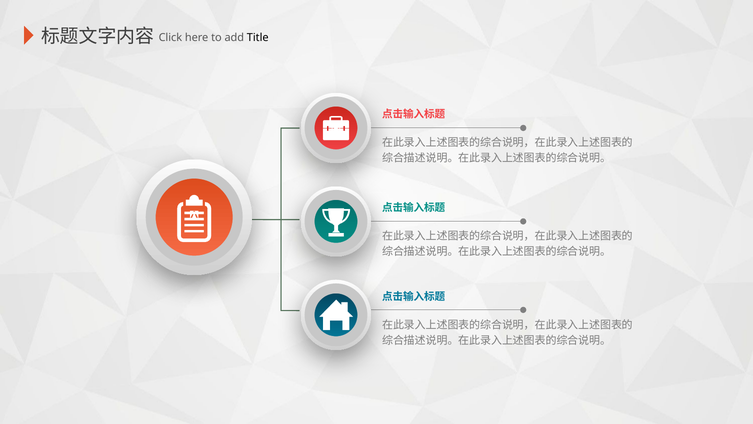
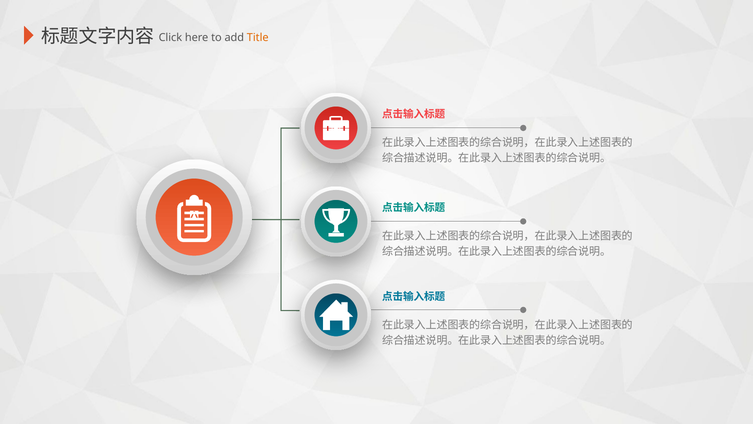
Title colour: black -> orange (258, 38)
